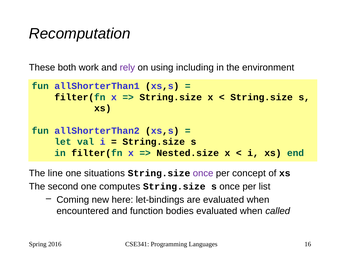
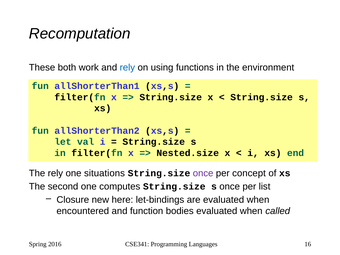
rely colour: purple -> blue (127, 68)
including: including -> functions (195, 68)
The line: line -> rely (55, 173)
Coming: Coming -> Closure (73, 200)
